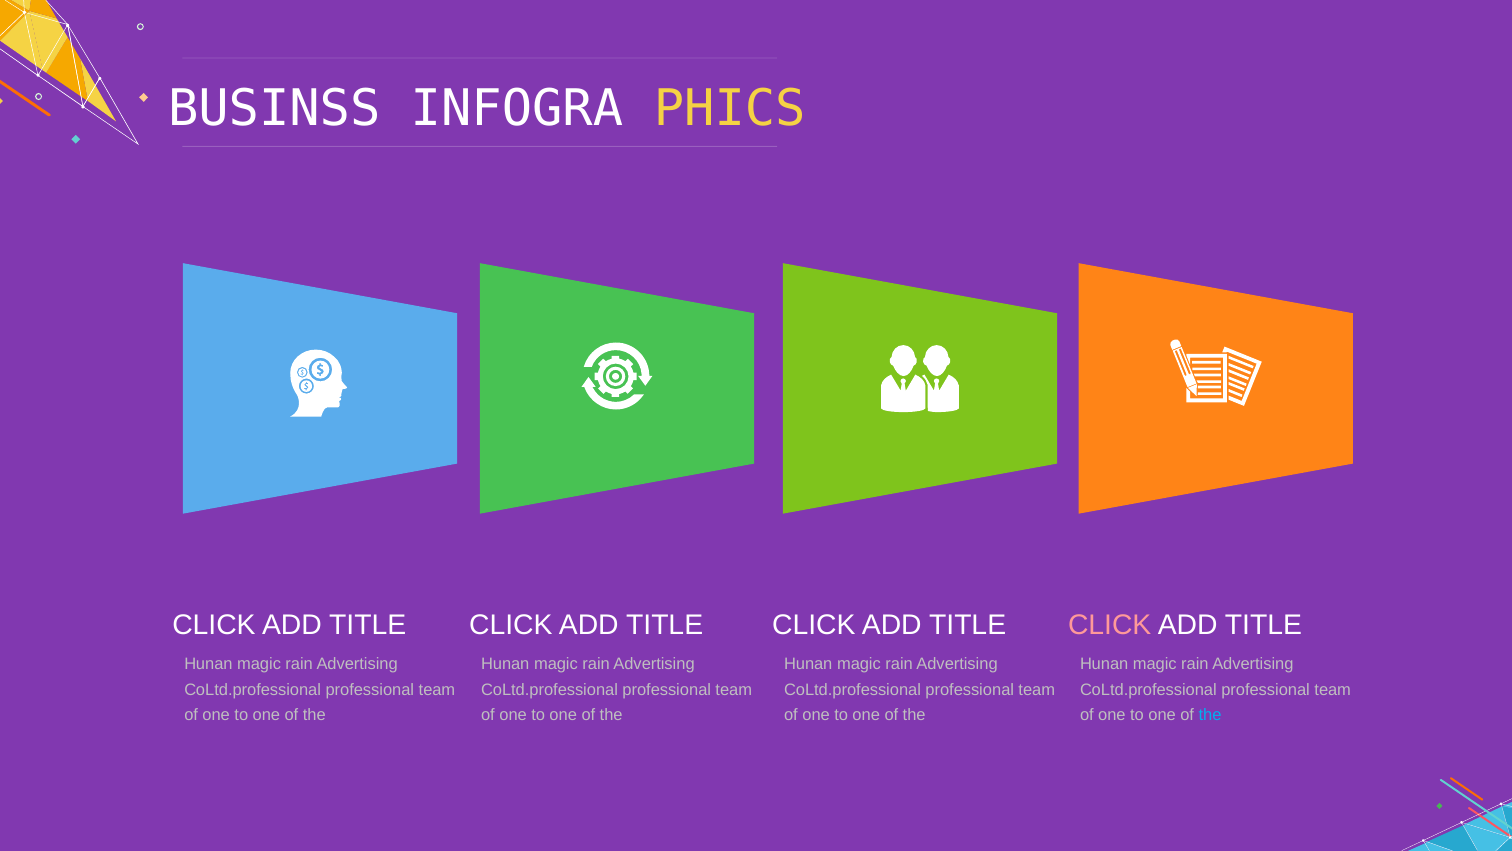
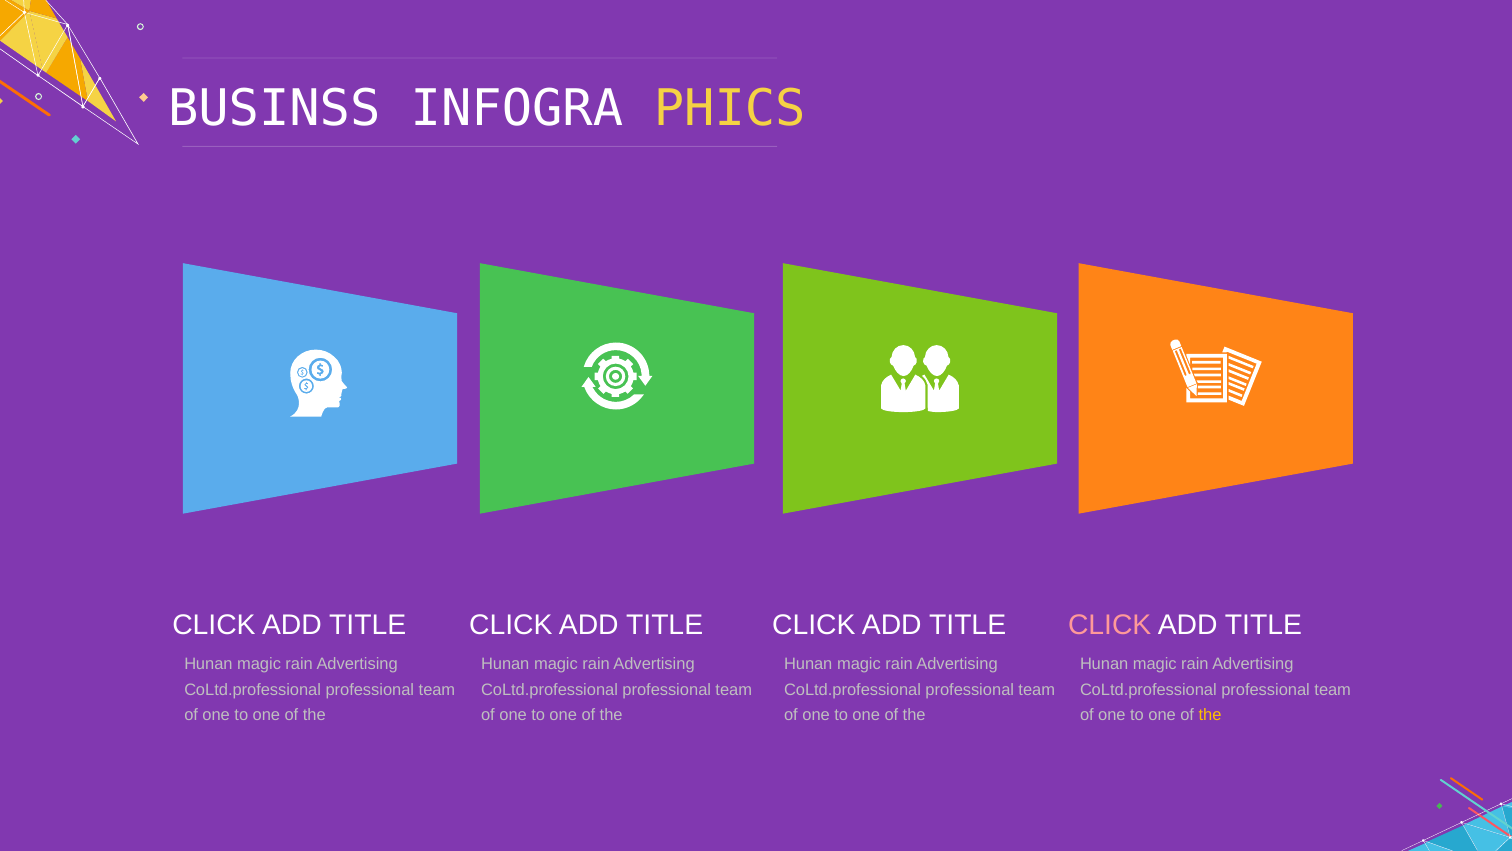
the colour: light blue -> yellow (1210, 715)
